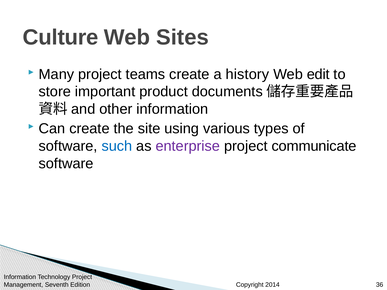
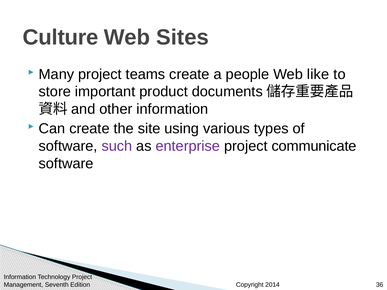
history: history -> people (247, 74)
edit: edit -> like (318, 74)
such colour: blue -> purple (117, 146)
